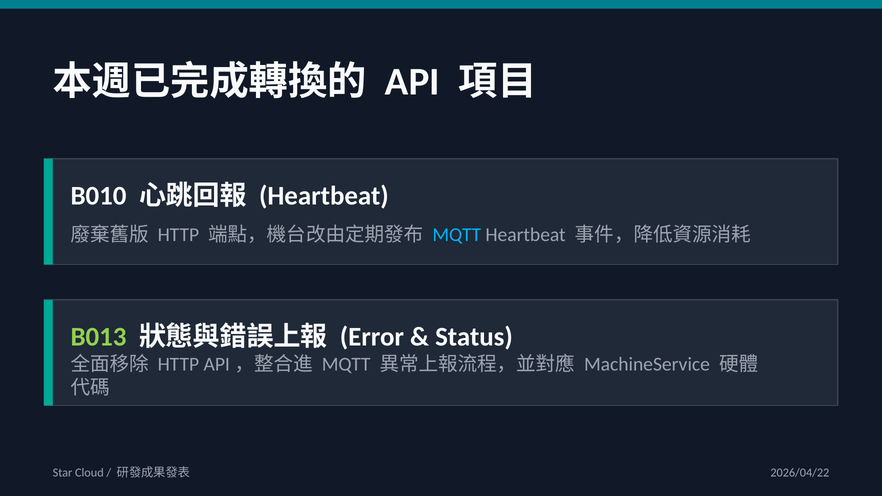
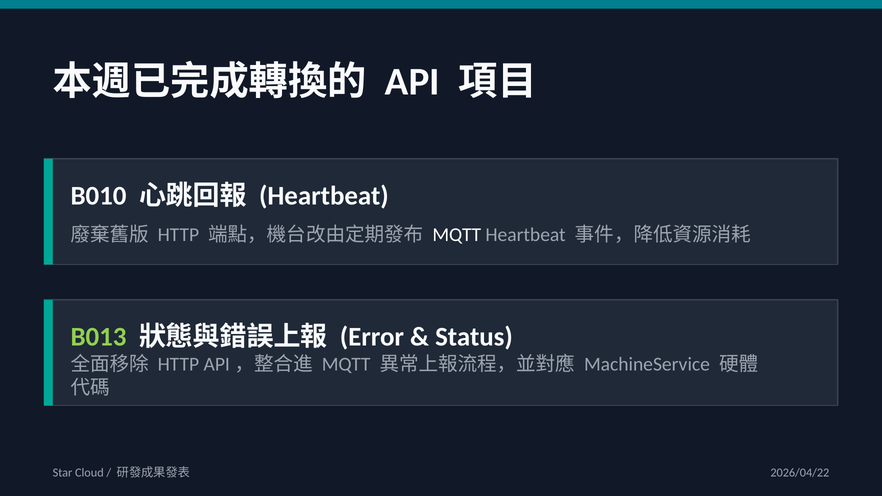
MQTT colour: light blue -> white (457, 235)
